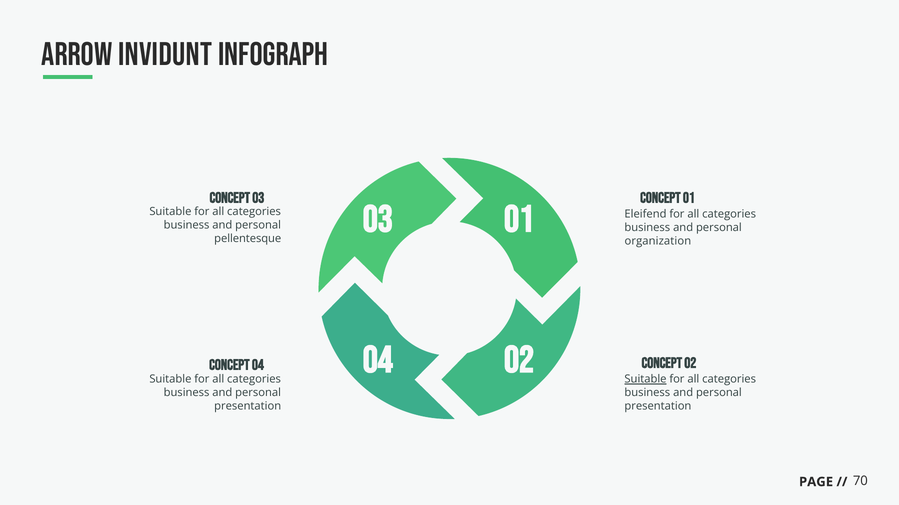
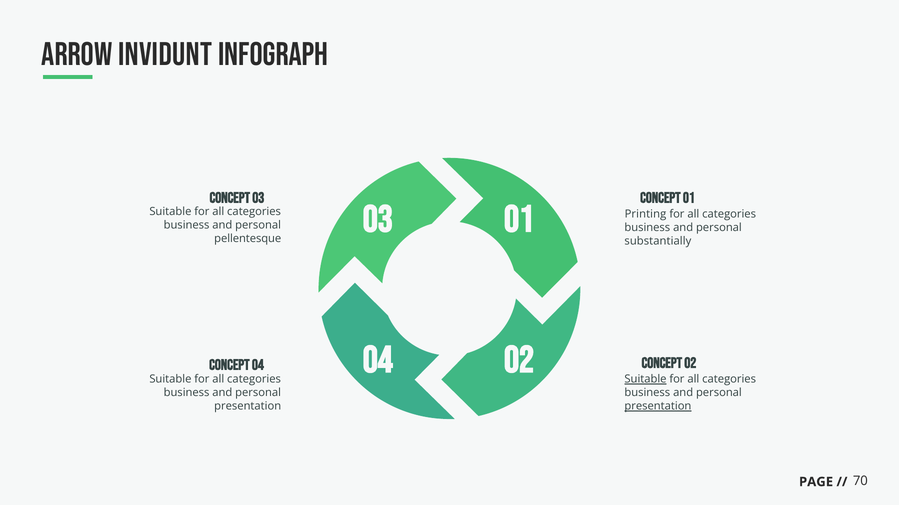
Eleifend: Eleifend -> Printing (645, 214)
organization: organization -> substantially (658, 241)
presentation underline: none -> present (658, 407)
